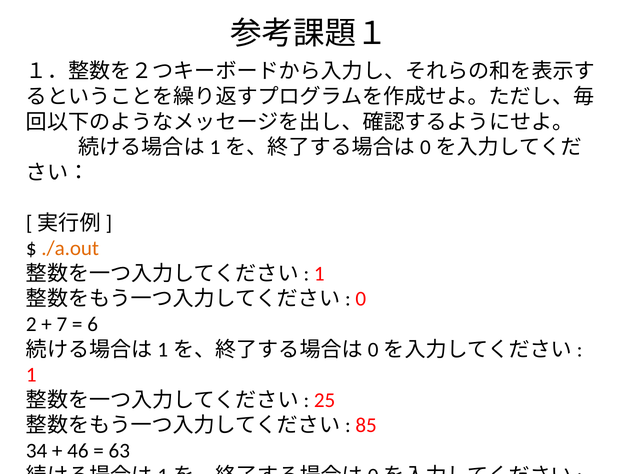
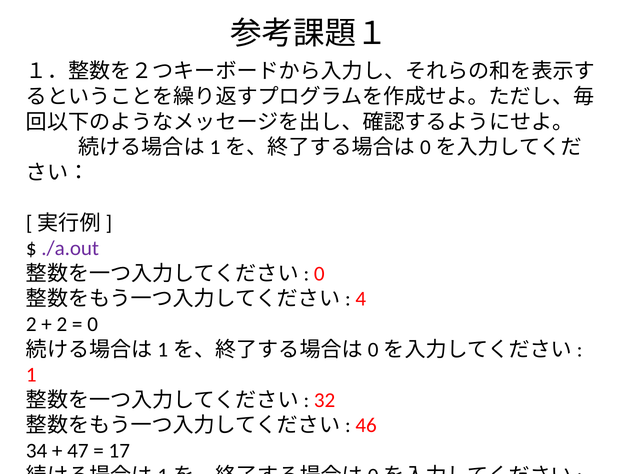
./a.out colour: orange -> purple (70, 248)
1: 1 -> 0 (319, 274)
0: 0 -> 4 (361, 299)
7: 7 -> 2 (62, 324)
6: 6 -> 0 (93, 324)
25: 25 -> 32 (325, 400)
85: 85 -> 46 (366, 425)
46: 46 -> 47 (78, 451)
63: 63 -> 17 (119, 451)
